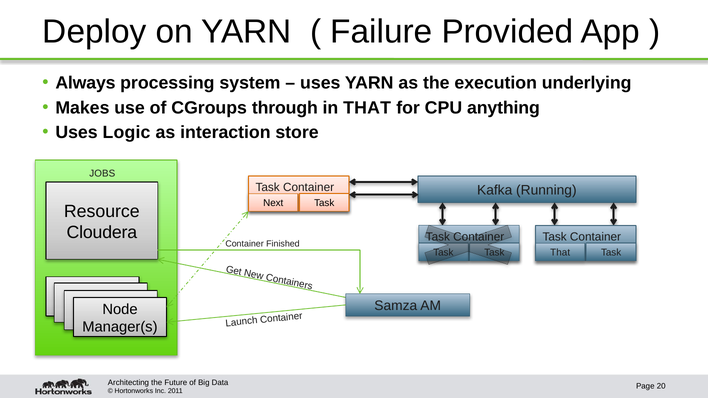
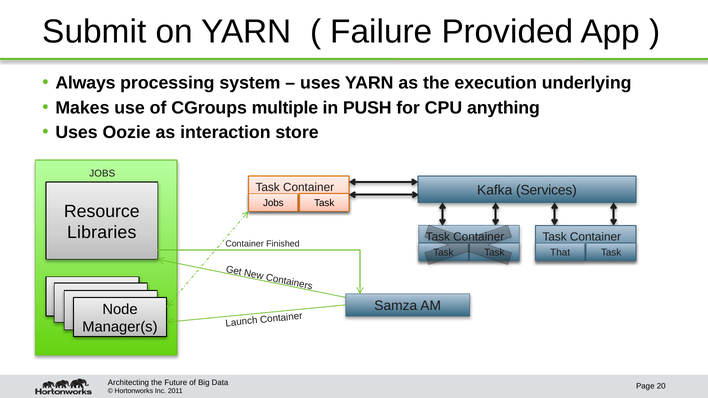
Deploy: Deploy -> Submit (94, 32)
through: through -> multiple (285, 108)
in THAT: THAT -> PUSH (367, 108)
Logic: Logic -> Oozie (127, 133)
Running: Running -> Services (546, 190)
Next: Next -> Jobs (273, 203)
Cloudera: Cloudera -> Libraries (102, 233)
